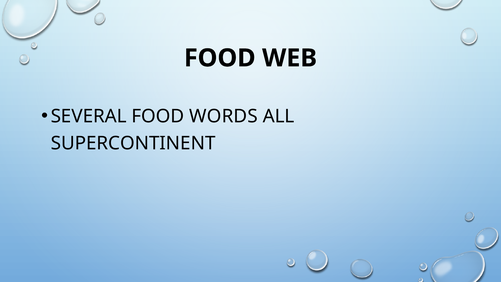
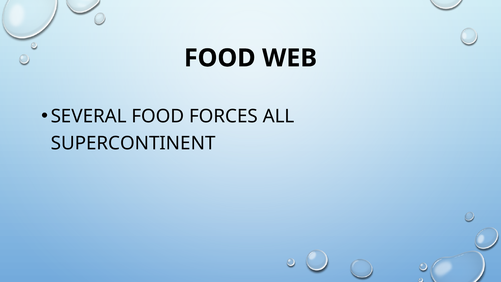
WORDS: WORDS -> FORCES (224, 116)
